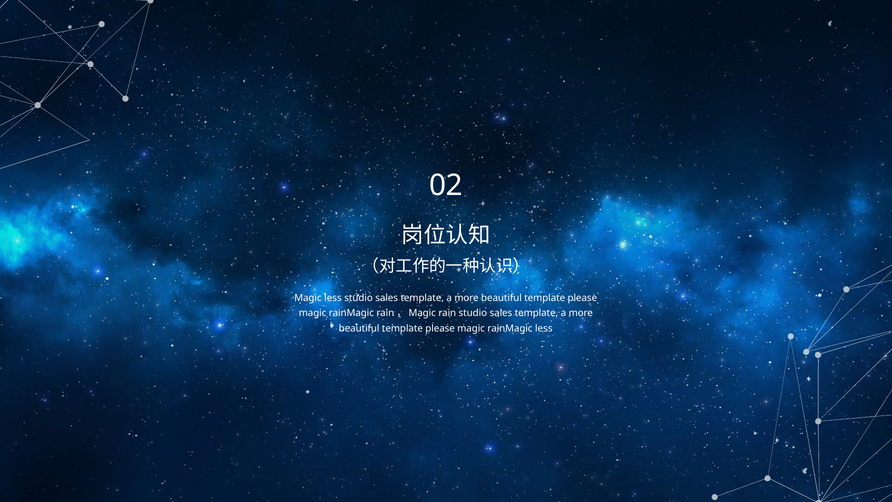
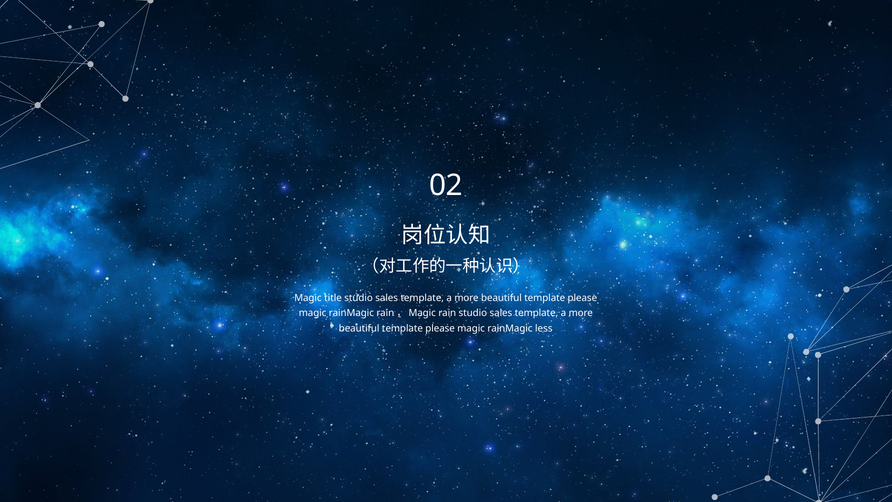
Magic less: less -> title (333, 298)
